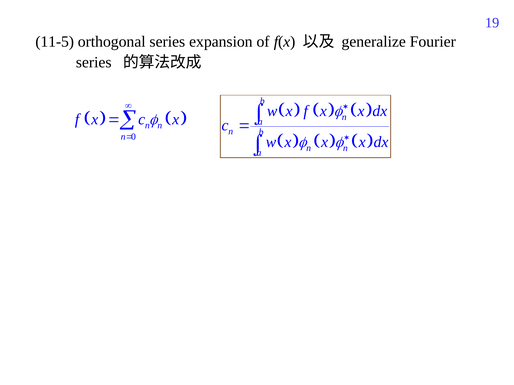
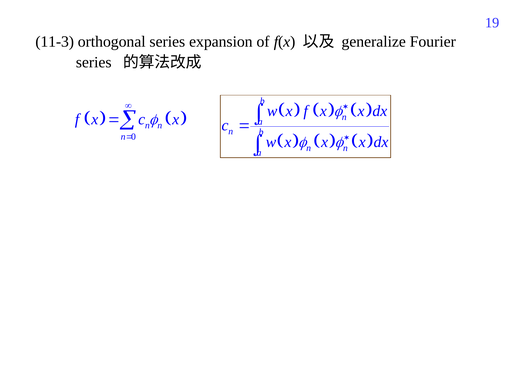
11-5: 11-5 -> 11-3 (55, 42)
